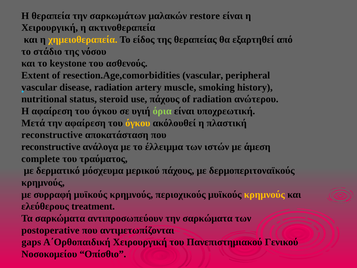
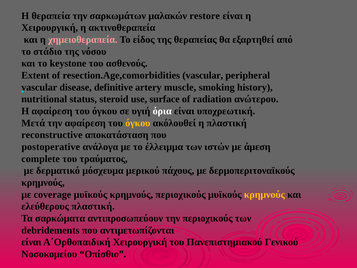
χημειοθεραπεία colour: yellow -> pink (83, 40)
disease radiation: radiation -> definitive (113, 87)
use πάχους: πάχους -> surface (165, 99)
όρια colour: light green -> white (162, 111)
reconstructive: reconstructive -> postoperative (51, 147)
συρραφή: συρραφή -> coverage (52, 194)
ελεύθερους treatment: treatment -> πλαστική (93, 206)
την σαρκώματα: σαρκώματα -> περιοχικούς (208, 218)
postoperative: postoperative -> debridements (50, 230)
gaps: gaps -> είναι (31, 242)
